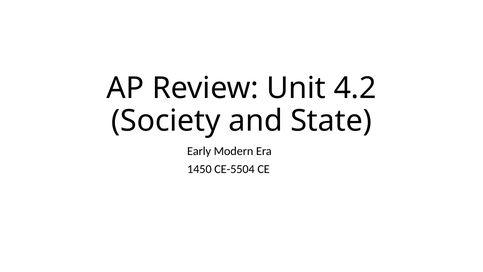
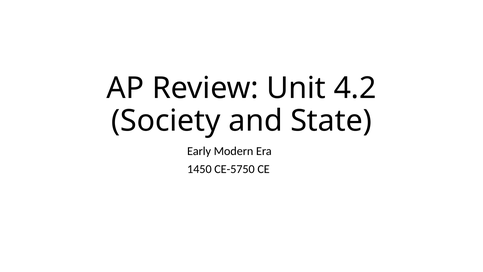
CE-5504: CE-5504 -> CE-5750 (234, 169)
